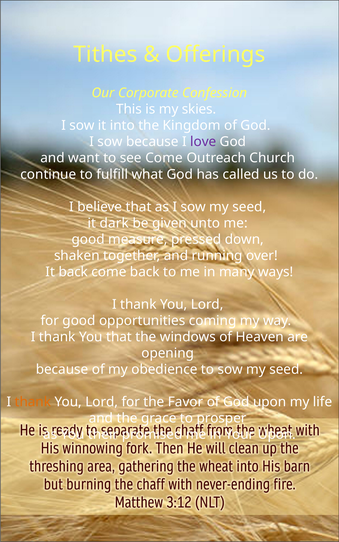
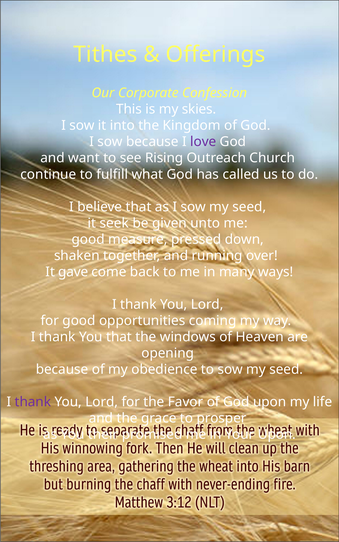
see Come: Come -> Rising (164, 158)
dark: dark -> seek (114, 223)
It back: back -> gave (73, 272)
thank colour: orange -> purple (33, 402)
